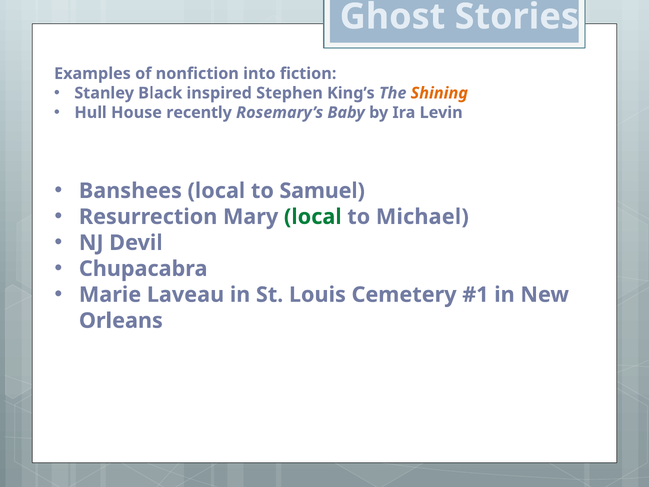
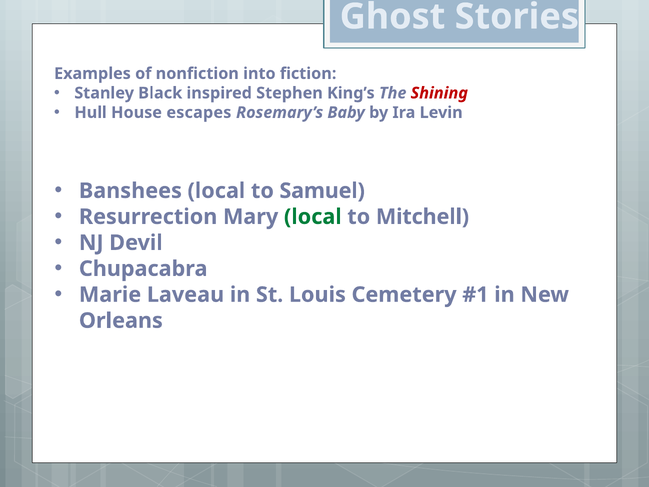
Shining colour: orange -> red (439, 93)
recently: recently -> escapes (199, 112)
Michael: Michael -> Mitchell (422, 217)
